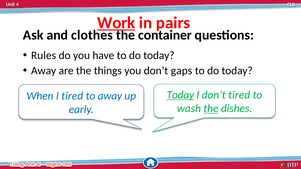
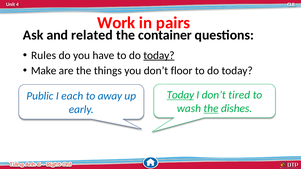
Work underline: present -> none (116, 23)
clothes: clothes -> related (92, 35)
today underline: none -> present (159, 55)
Away: Away -> Make (44, 71)
gaps: gaps -> floor (182, 71)
When: When -> Public (40, 96)
I tired: tired -> each (72, 96)
